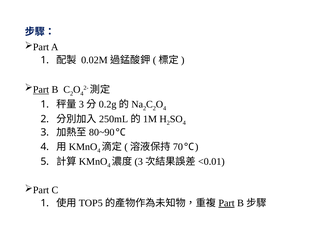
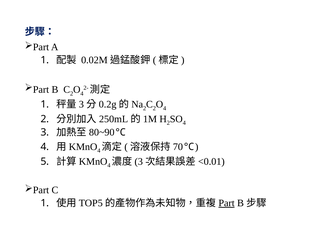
Part underline: present -> none (41, 90)
